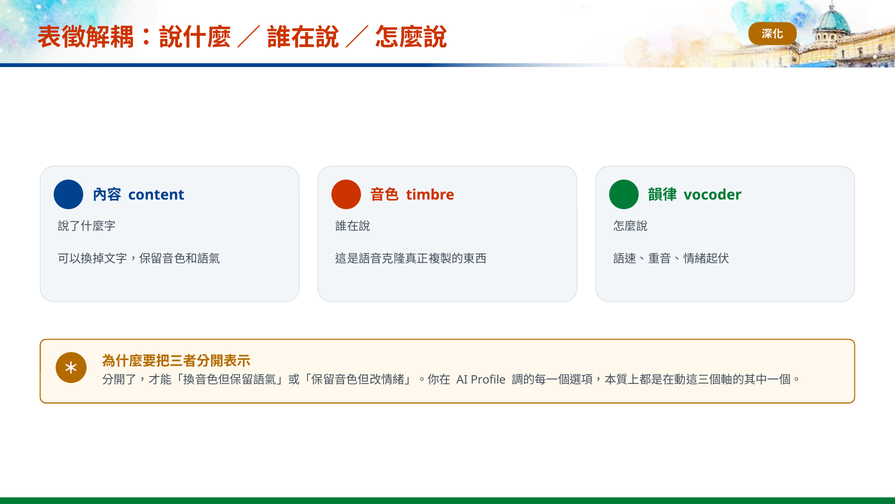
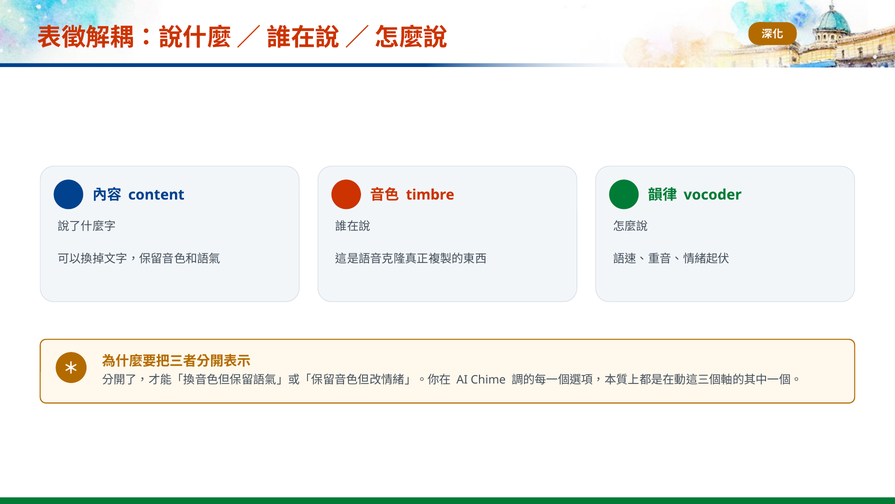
Profile: Profile -> Chime (488, 379)
